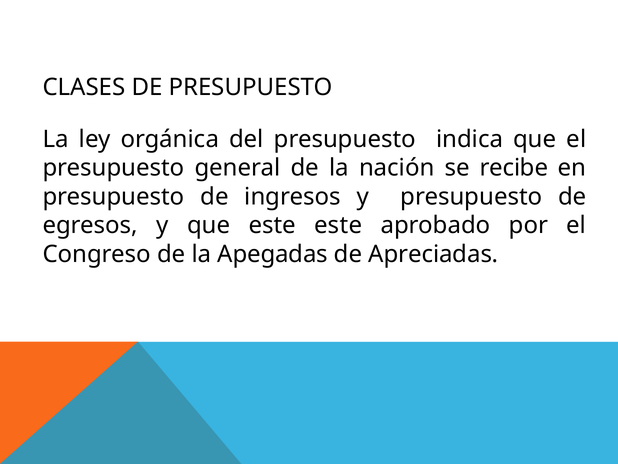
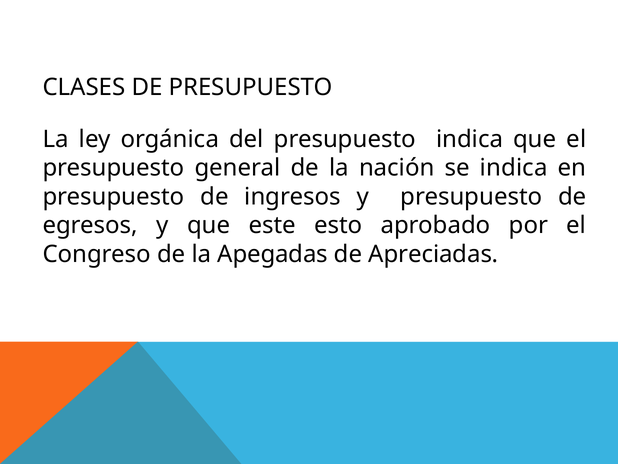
se recibe: recibe -> indica (514, 168)
este este: este -> esto (338, 225)
